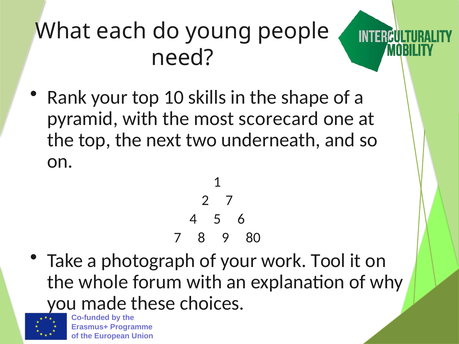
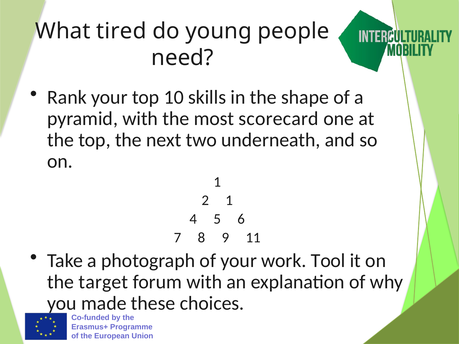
each: each -> tired (121, 31)
2 7: 7 -> 1 (229, 201)
80: 80 -> 11 (253, 238)
whole: whole -> target (103, 282)
